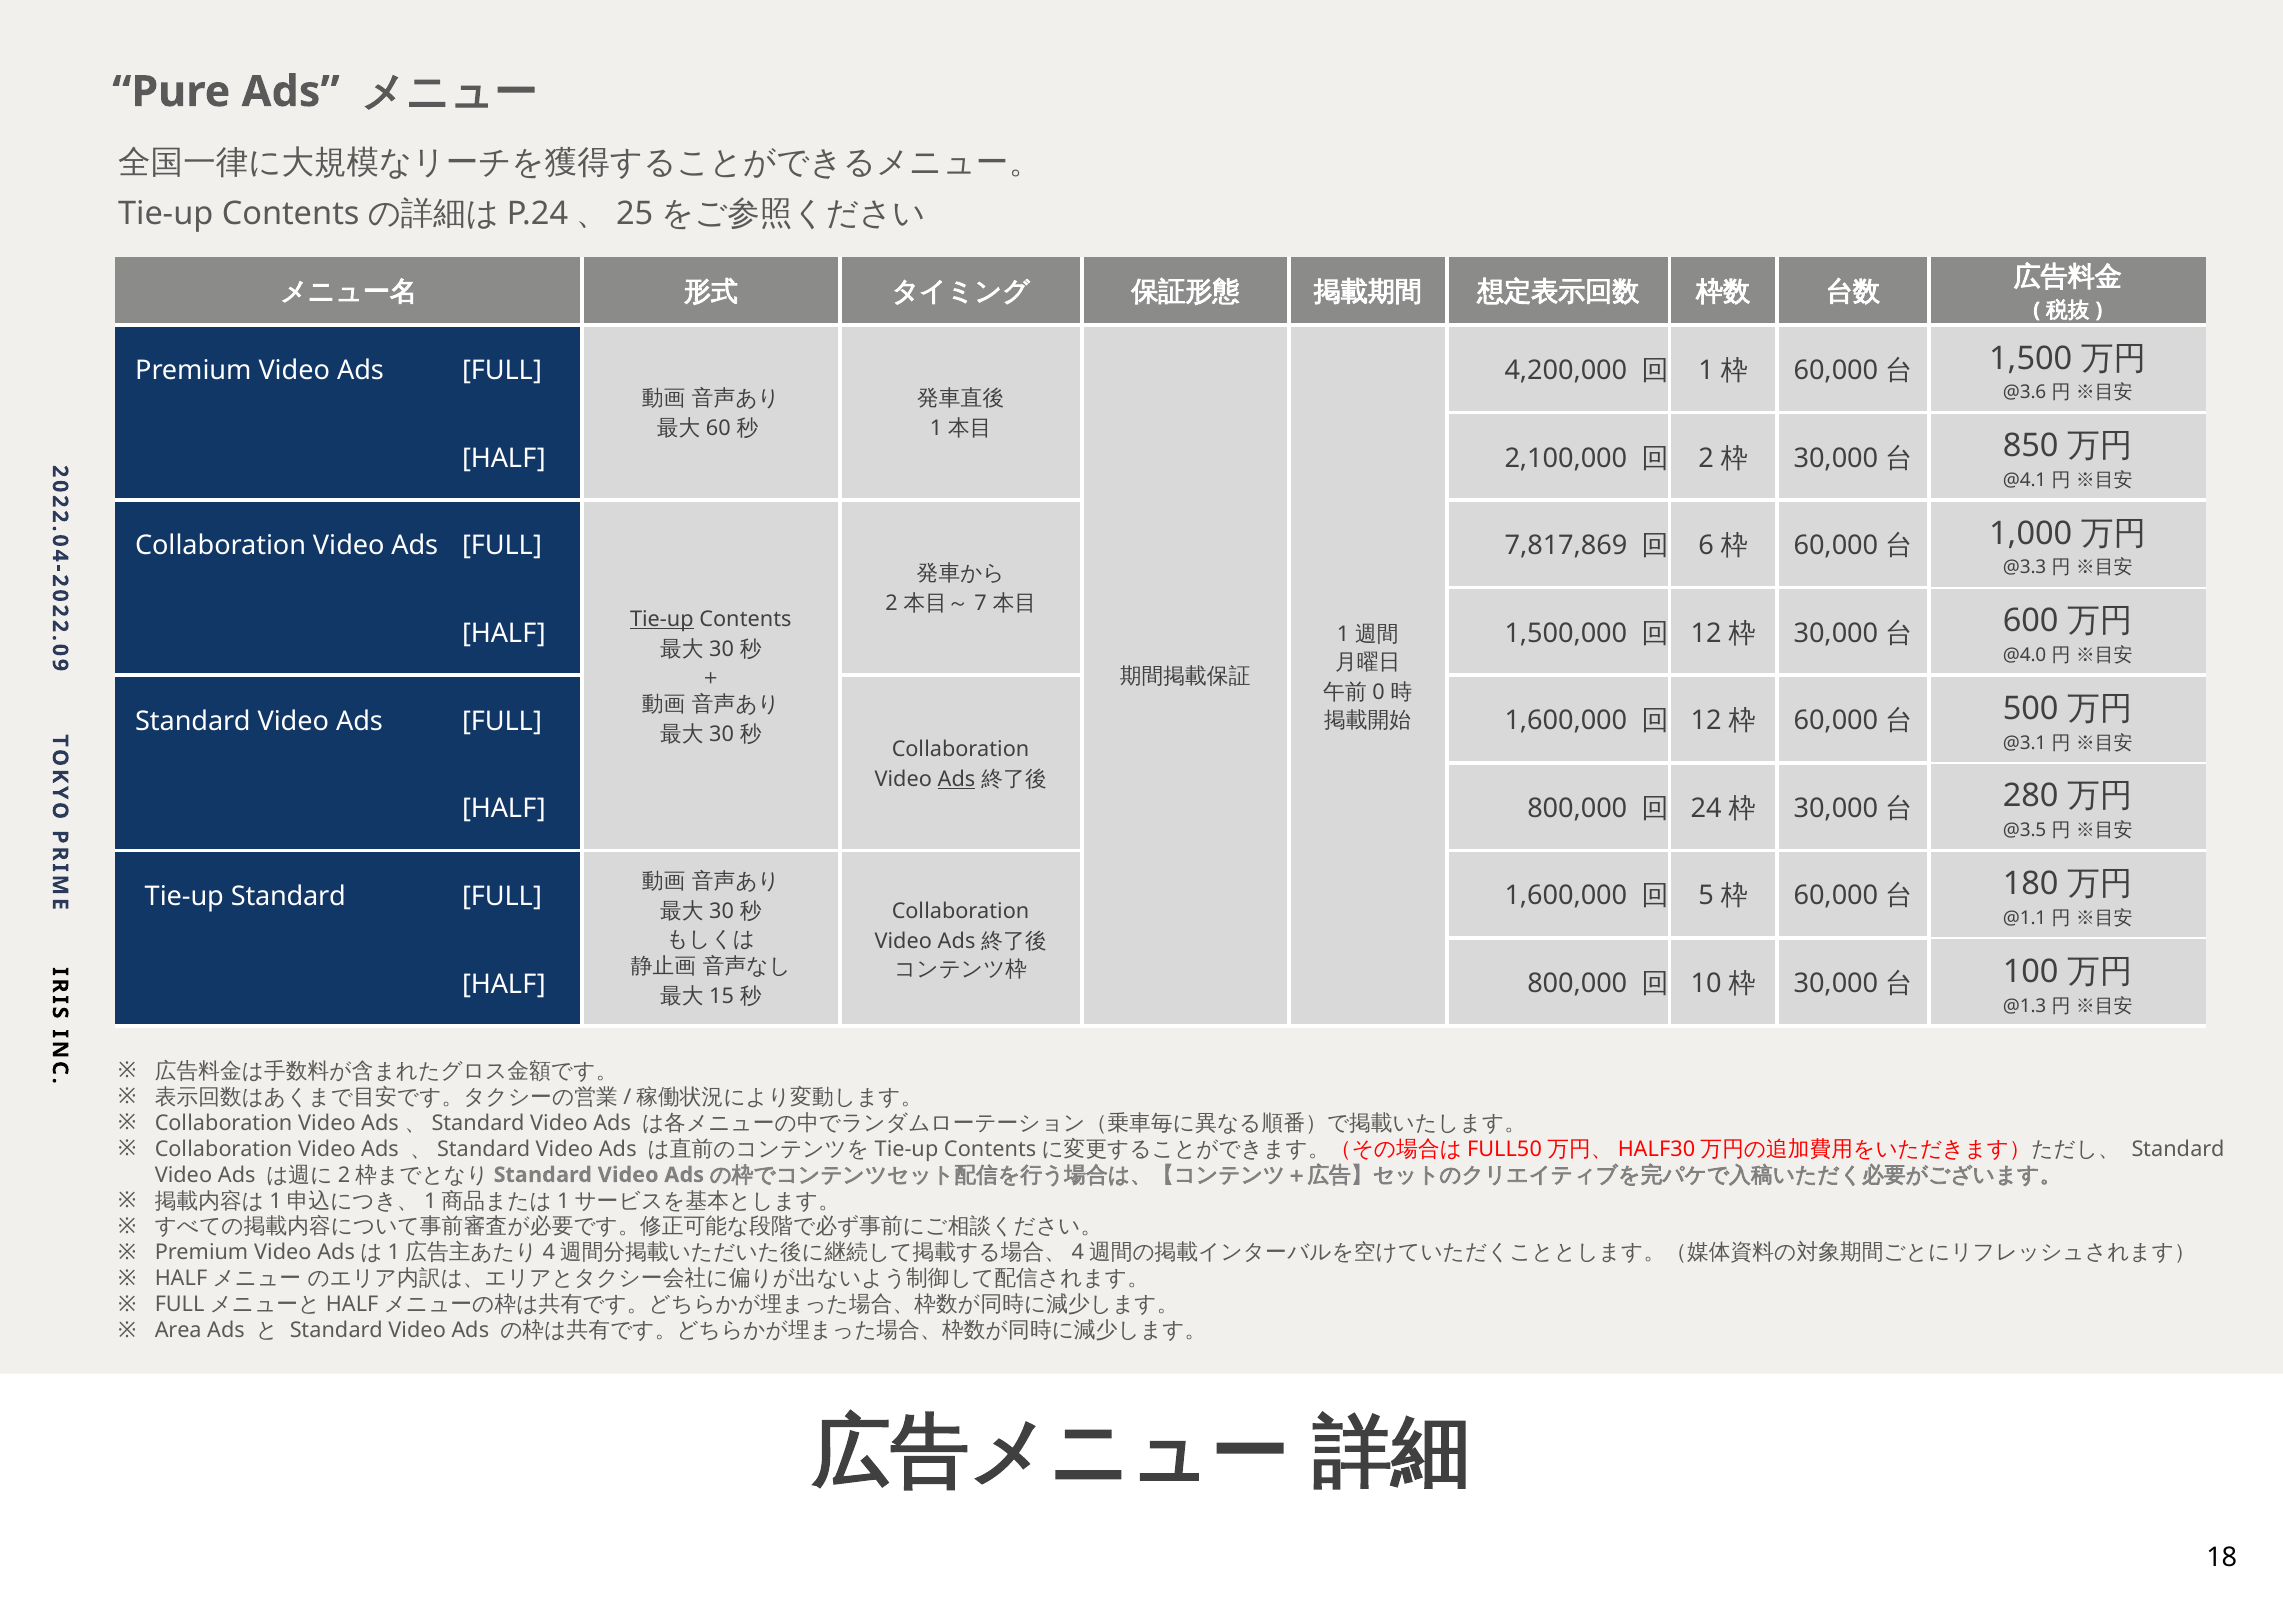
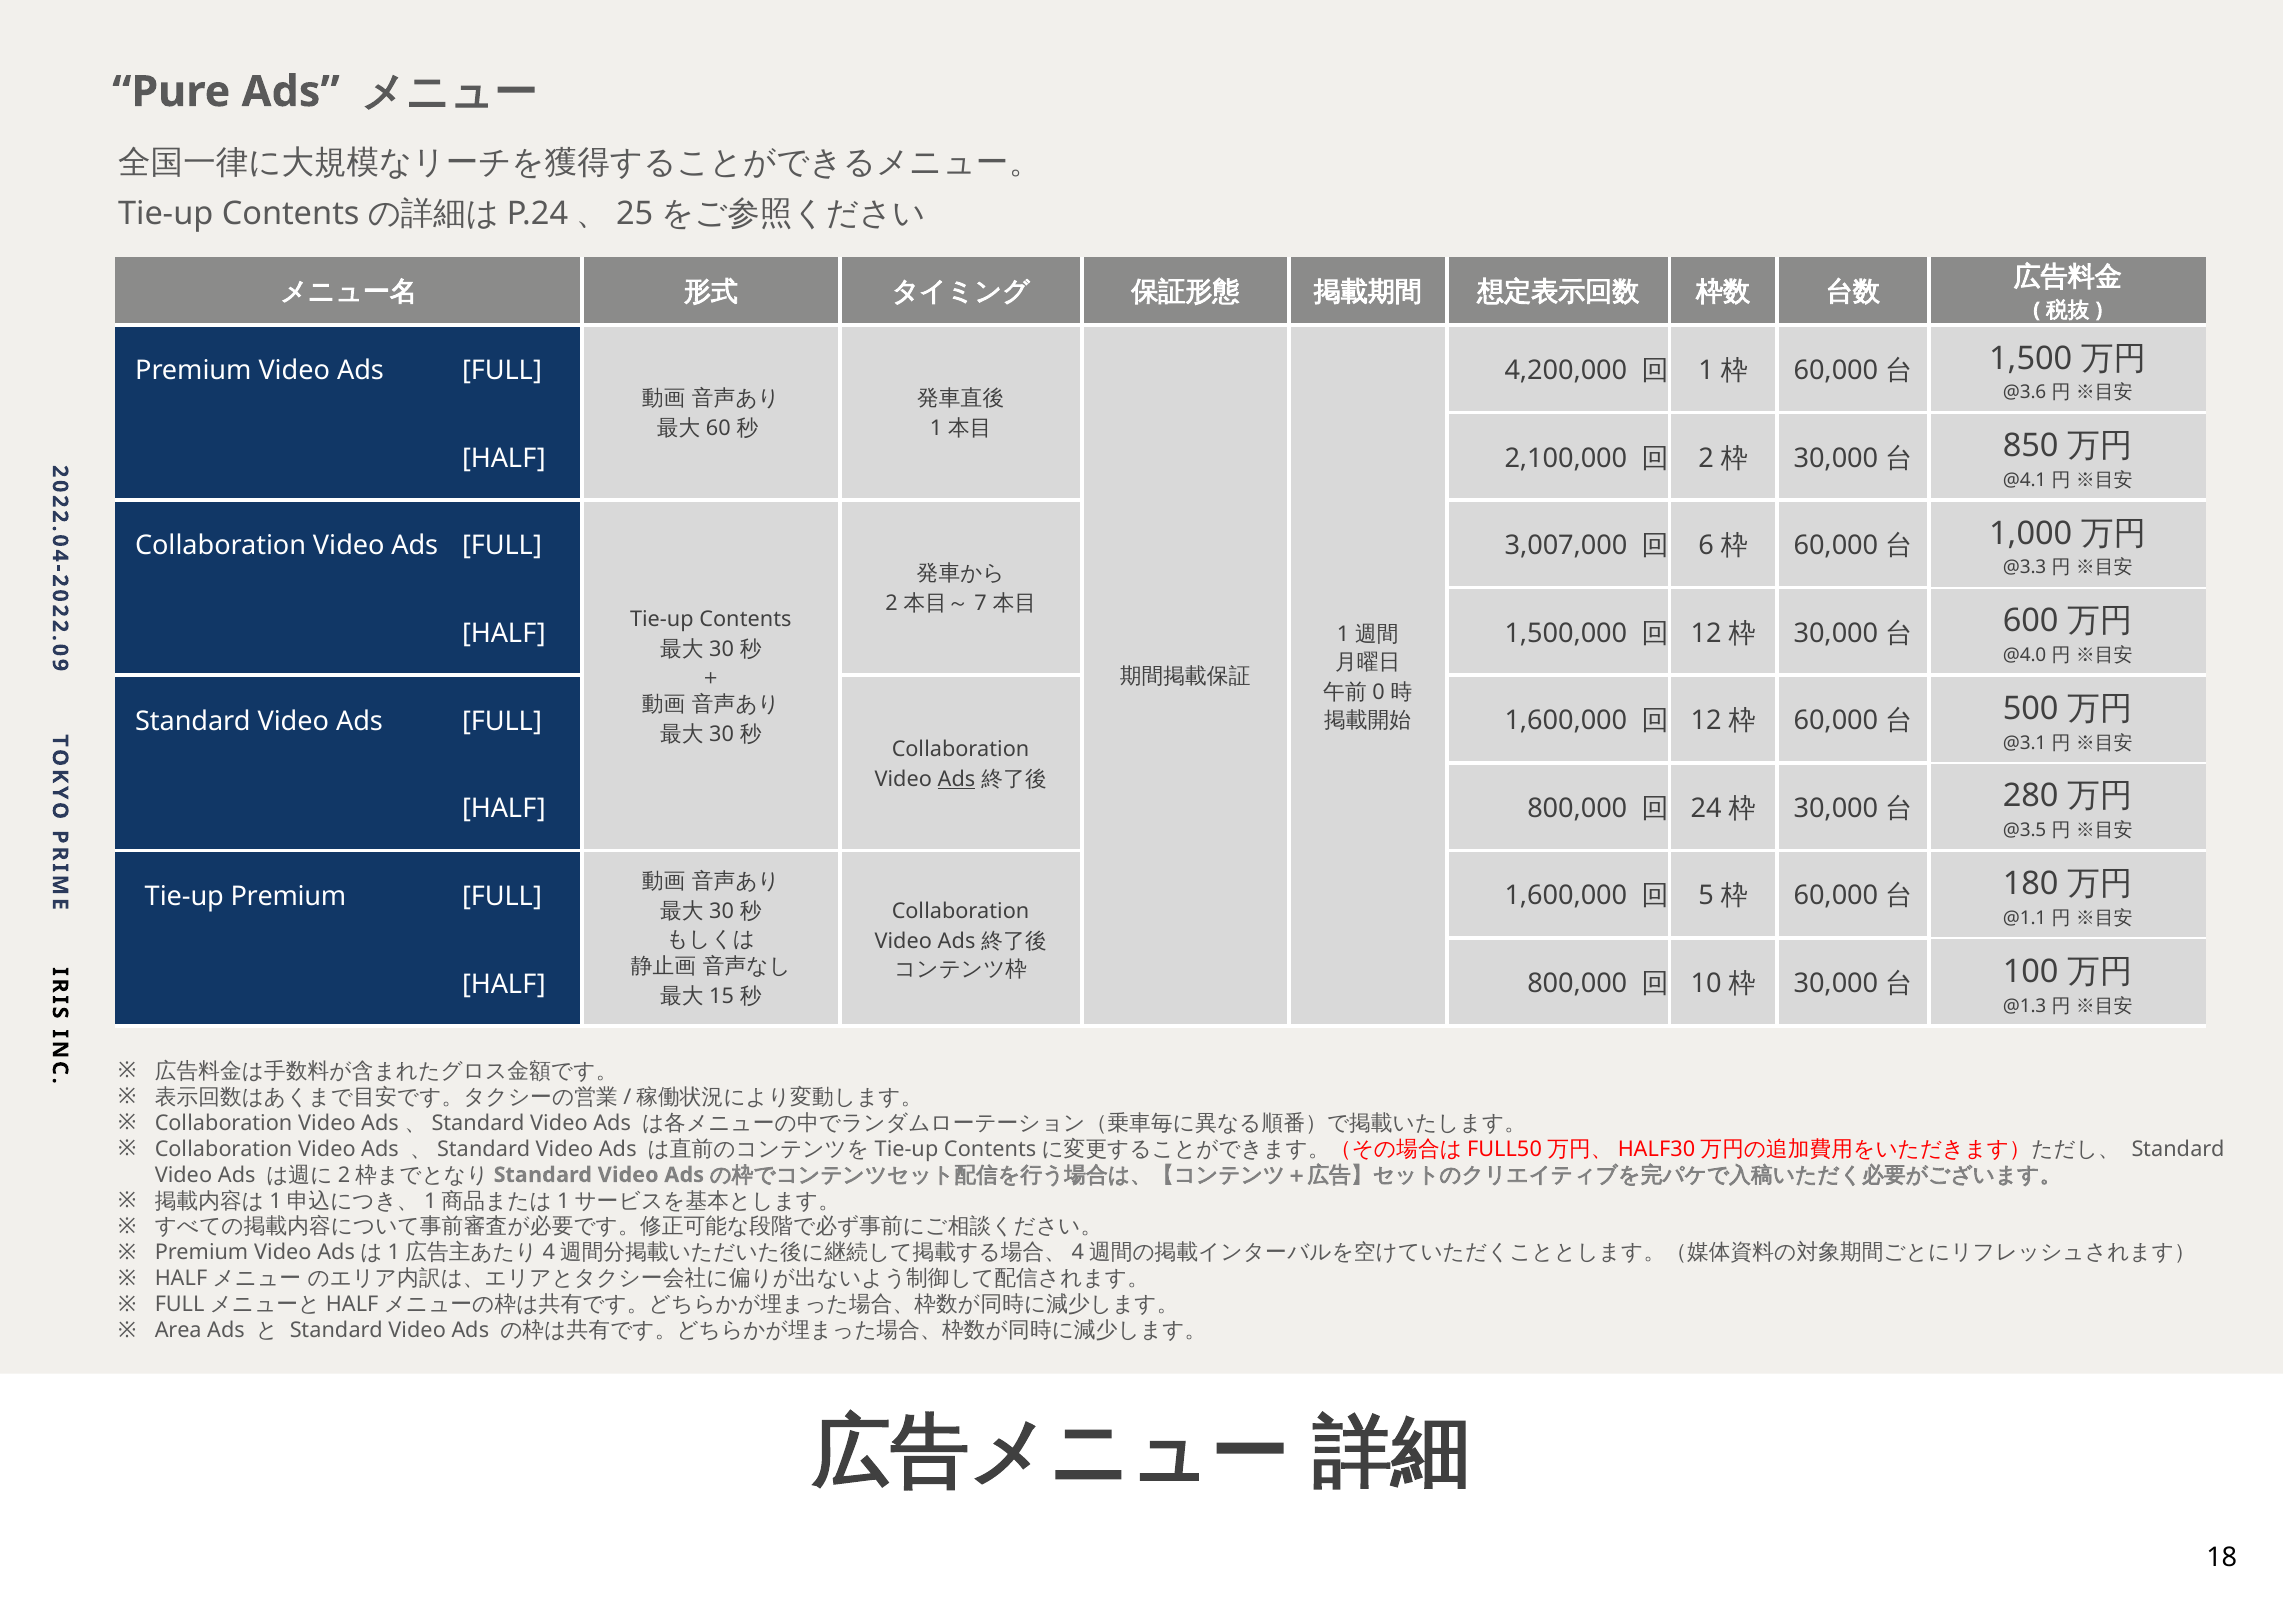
7,817,869: 7,817,869 -> 3,007,000 (1566, 546)
Tie-up underline: present -> none (662, 619)
Tie-up Standard: Standard -> Premium (288, 896)
